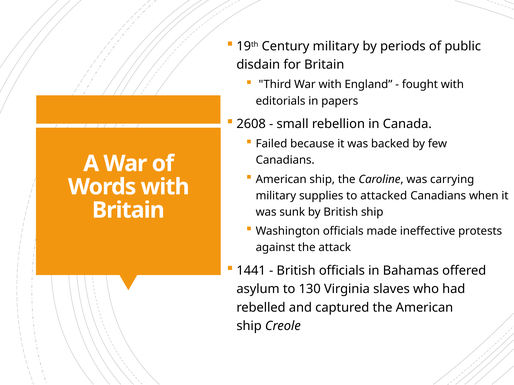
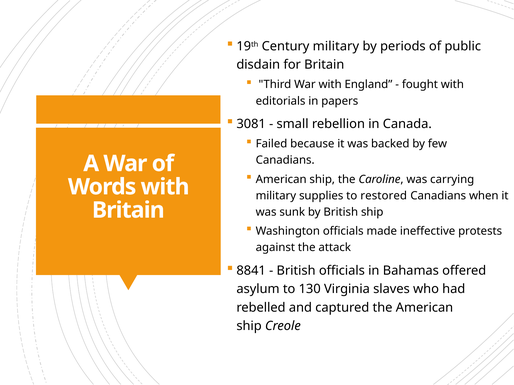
2608: 2608 -> 3081 (251, 124)
attacked: attacked -> restored (384, 196)
1441: 1441 -> 8841 (251, 271)
